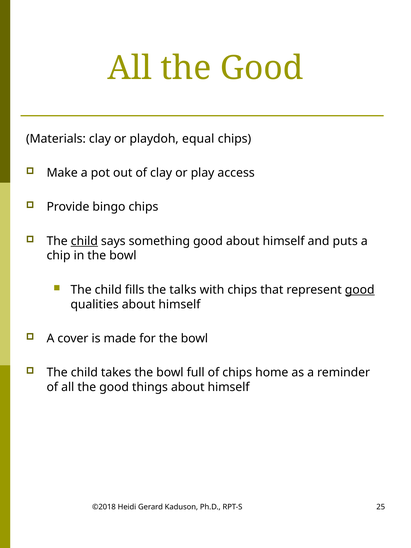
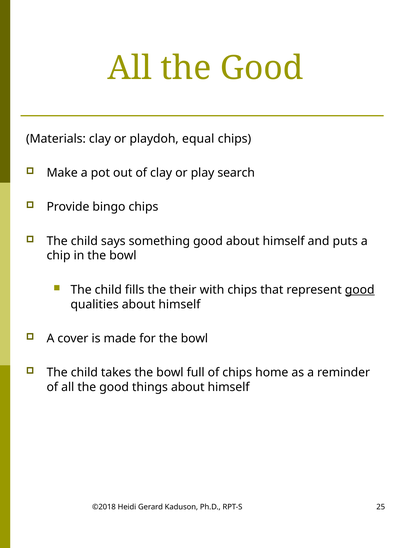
access: access -> search (236, 173)
child underline: present -> none (84, 241)
talks: talks -> their (183, 290)
